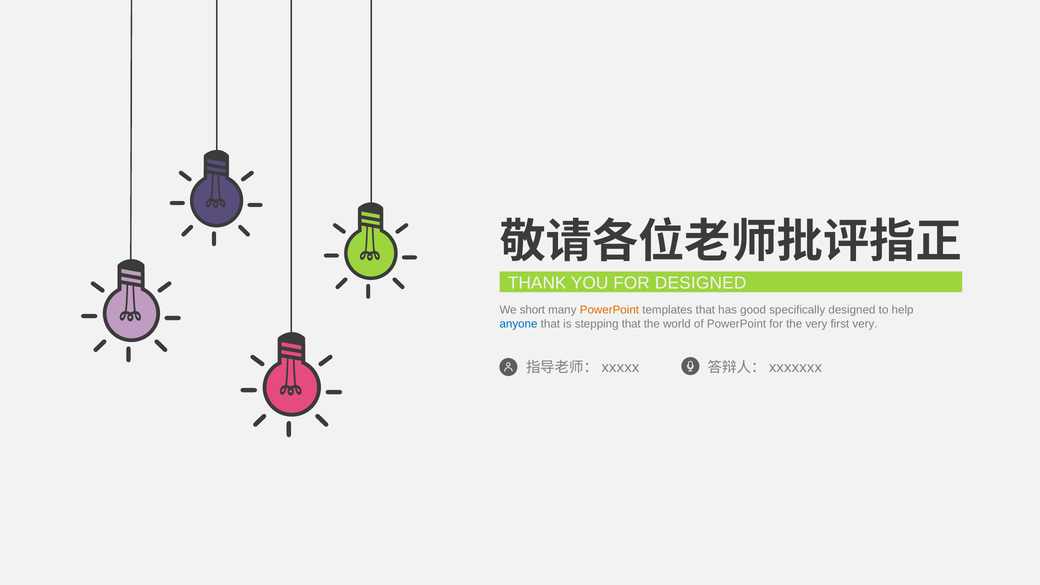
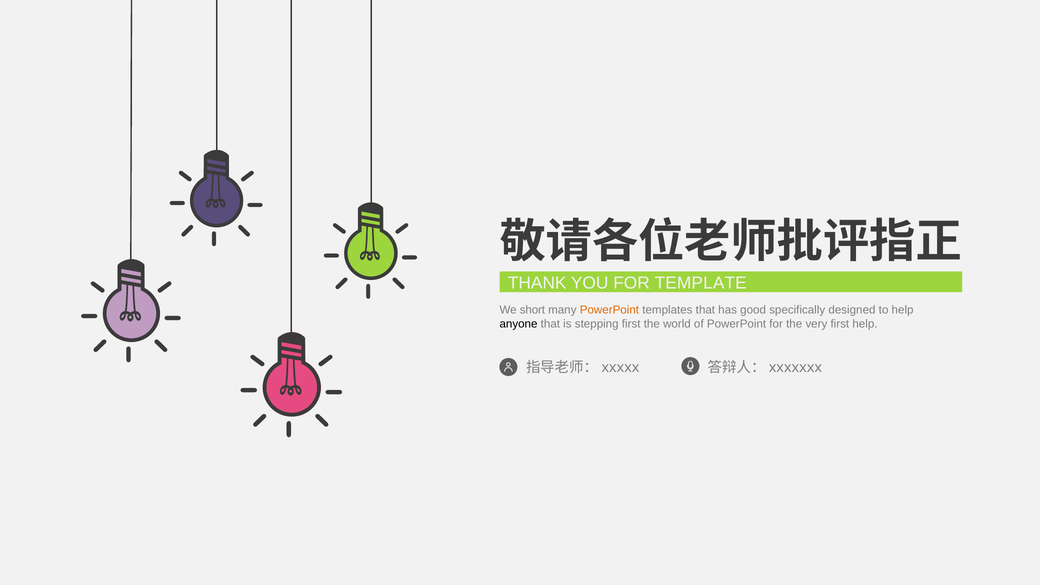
FOR DESIGNED: DESIGNED -> TEMPLATE (701, 283)
anyone colour: blue -> black (518, 324)
stepping that: that -> first (631, 324)
first very: very -> help (865, 324)
